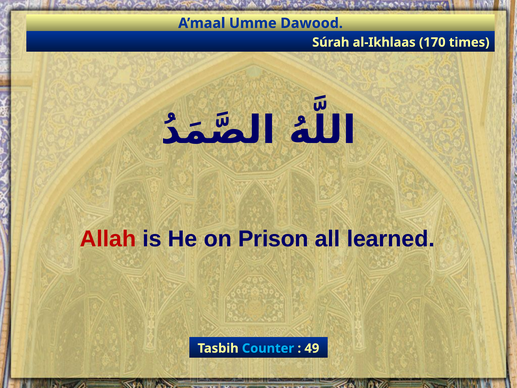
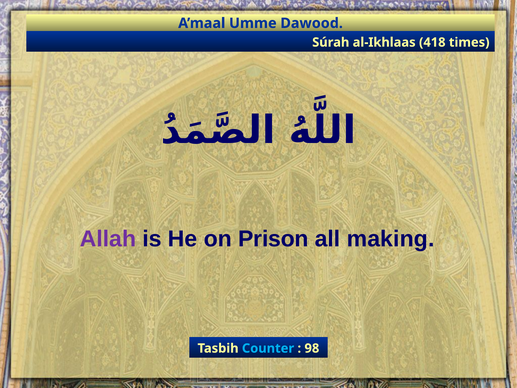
170: 170 -> 418 (432, 42)
Allah colour: red -> purple (108, 239)
learned: learned -> making (391, 239)
49: 49 -> 98 (312, 348)
